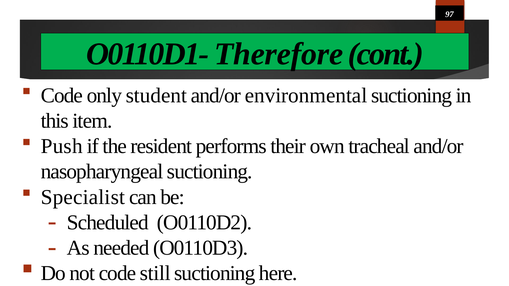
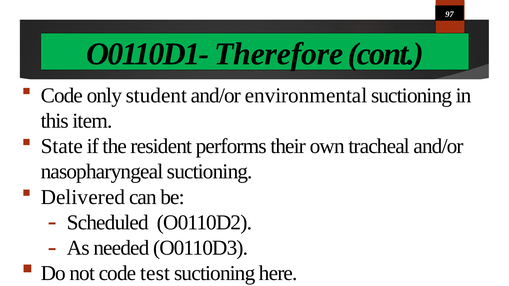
Push: Push -> State (62, 146)
Specialist: Specialist -> Delivered (83, 197)
still: still -> test (155, 274)
